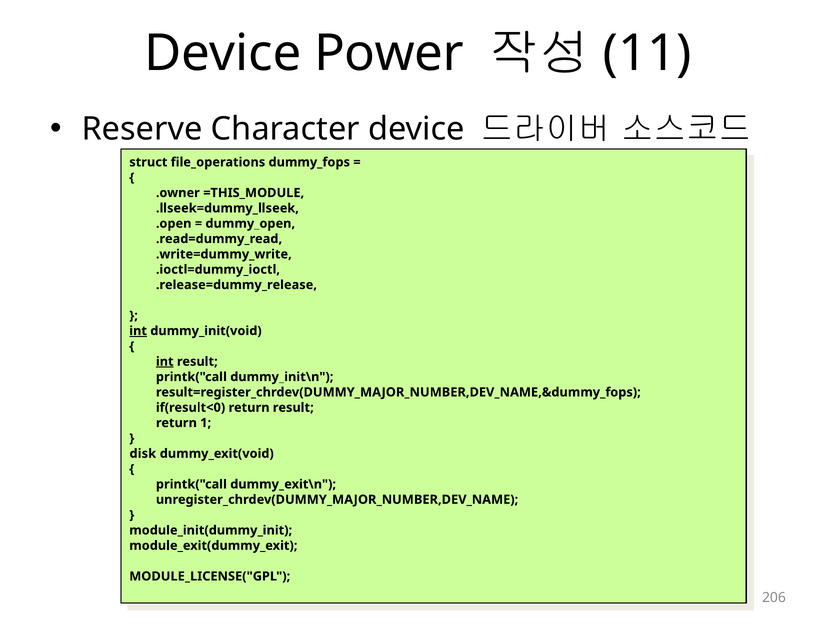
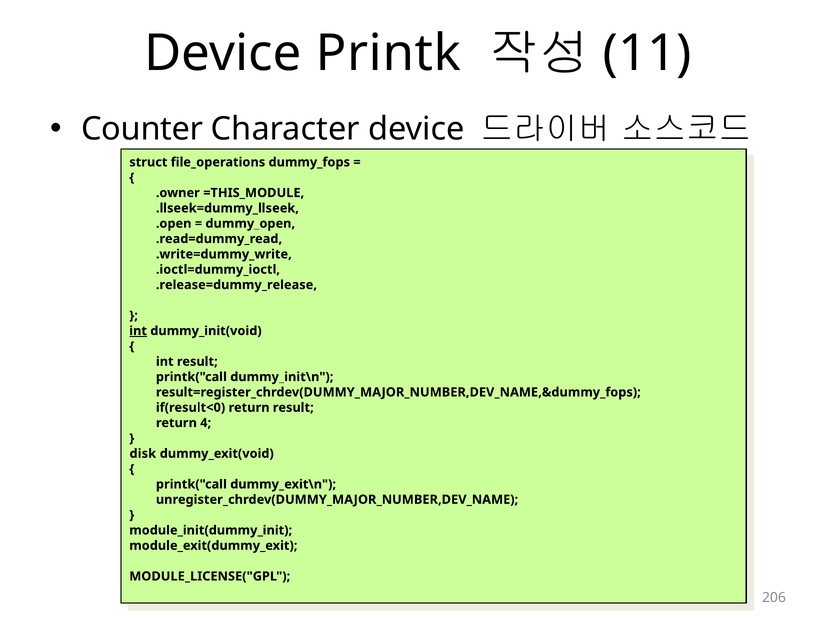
Power: Power -> Printk (388, 53)
Reserve: Reserve -> Counter (142, 129)
int underline: present -> none (165, 362)
1: 1 -> 4 (206, 423)
